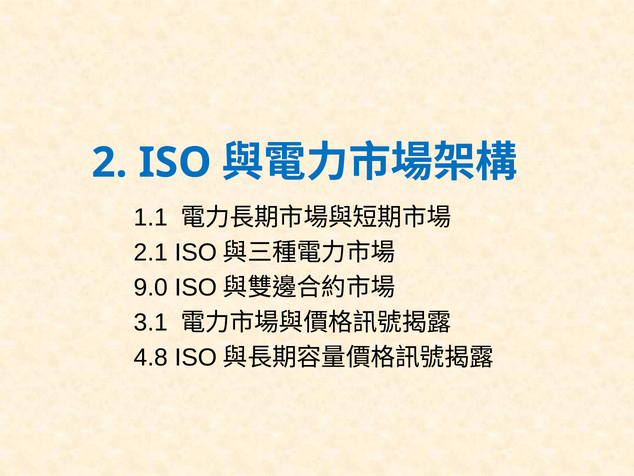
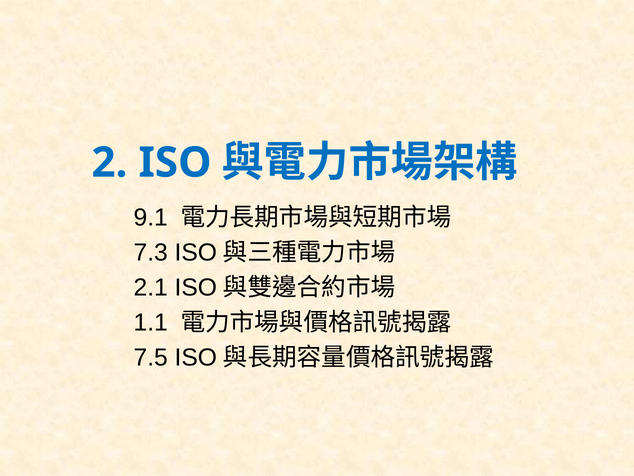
1.1: 1.1 -> 9.1 (151, 217)
2.1: 2.1 -> 7.3 (151, 252)
9.0: 9.0 -> 2.1 (151, 287)
3.1: 3.1 -> 1.1 (151, 322)
4.8: 4.8 -> 7.5 (151, 357)
